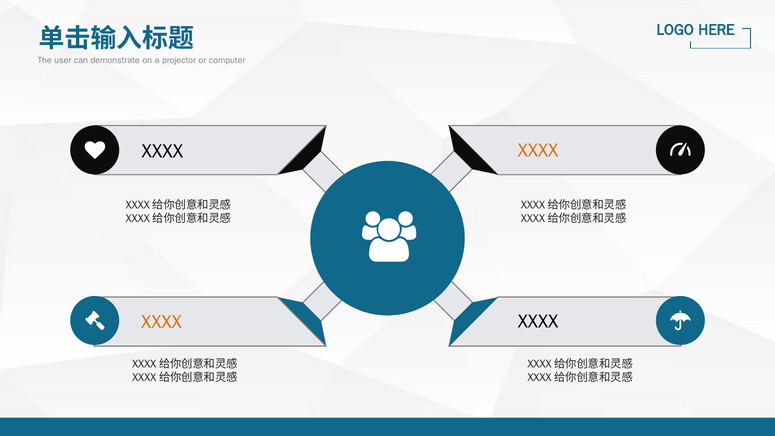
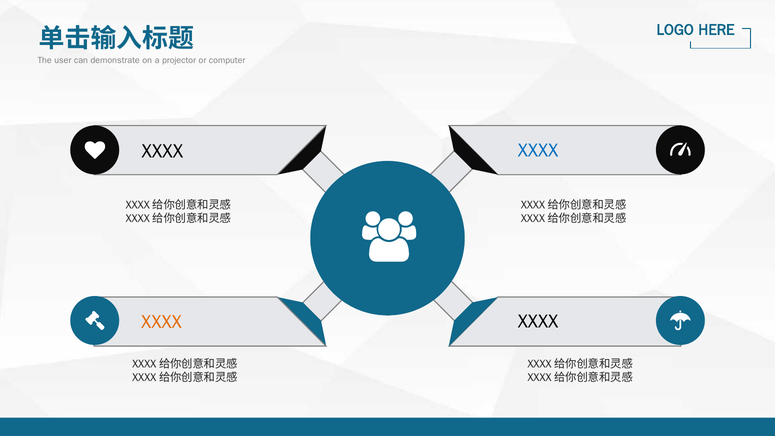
XXXX colour: orange -> blue (538, 150)
